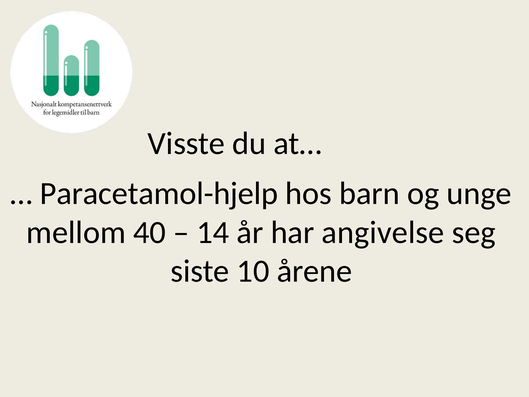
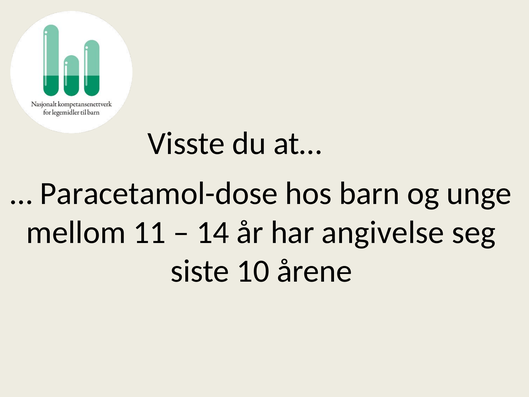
Paracetamol-hjelp: Paracetamol-hjelp -> Paracetamol-dose (159, 193)
40: 40 -> 11 (149, 232)
